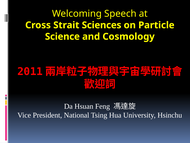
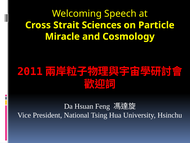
Science: Science -> Miracle (62, 36)
